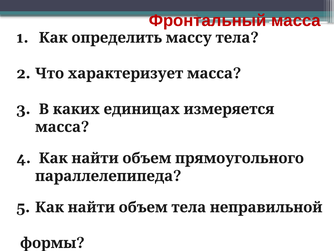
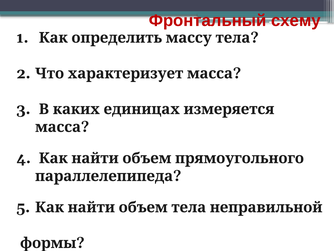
Фронтальный масса: масса -> схему (296, 21)
